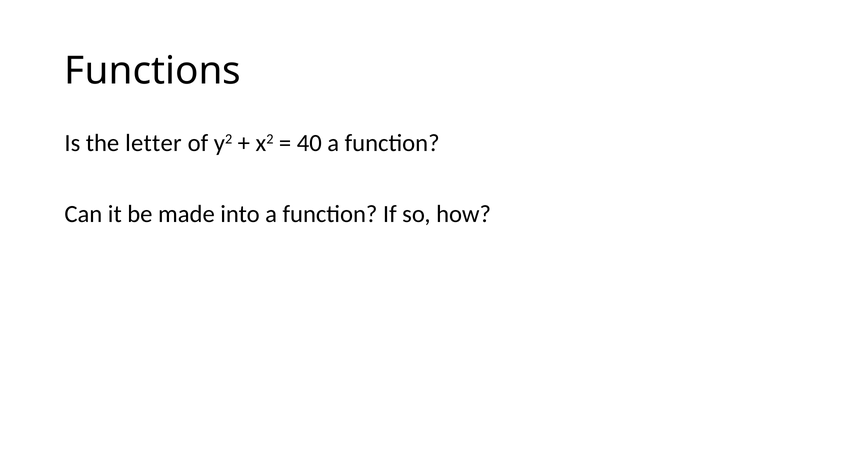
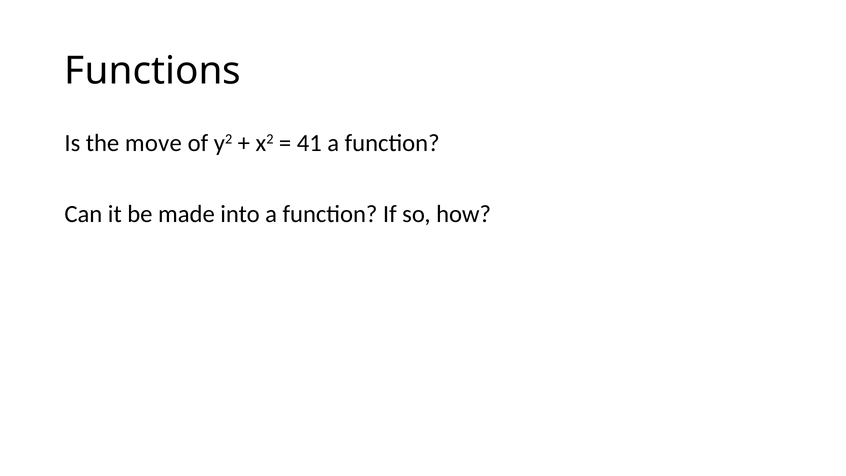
letter: letter -> move (153, 143)
40: 40 -> 41 (309, 143)
